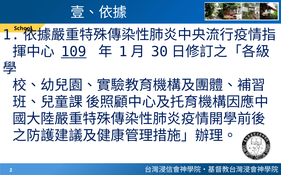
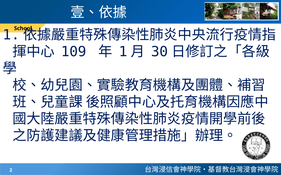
109 underline: present -> none (74, 52)
